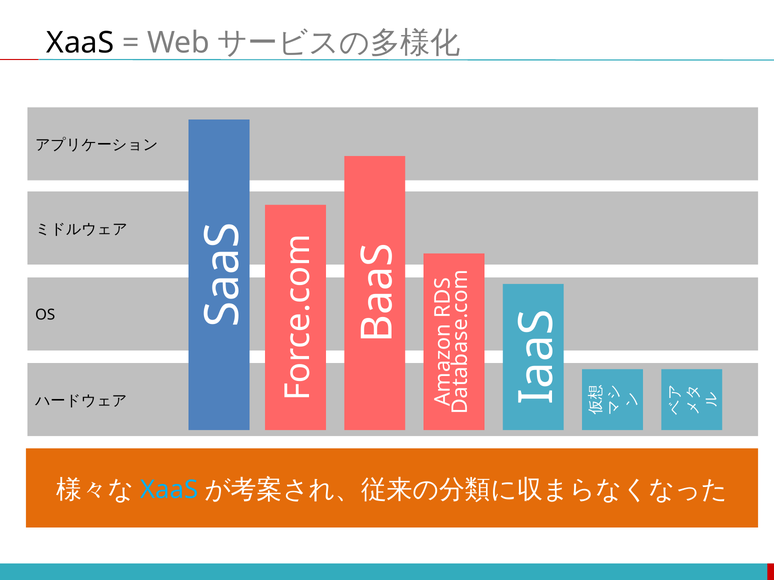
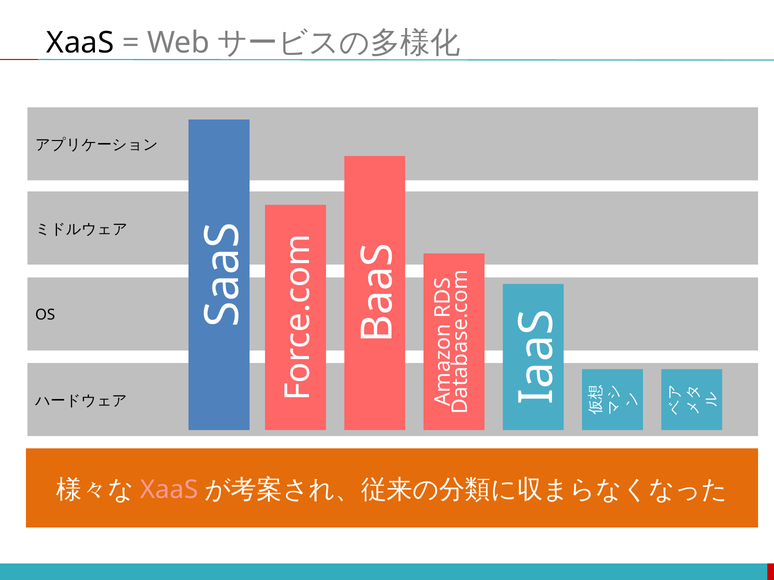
XaaS colour: light blue -> pink (169, 490)
